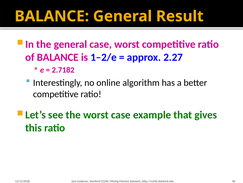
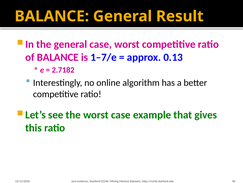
1–2/e: 1–2/e -> 1–7/e (104, 57)
2.27: 2.27 -> 0.13 (173, 57)
